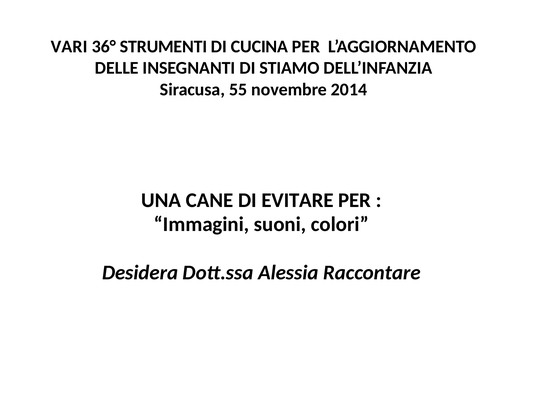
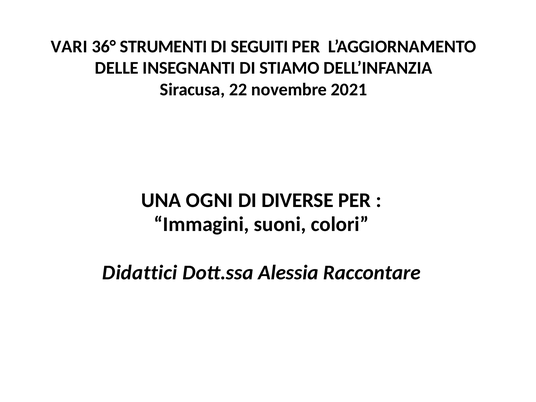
CUCINA: CUCINA -> SEGUITI (260, 47)
55: 55 -> 22 (238, 89)
2014: 2014 -> 2021 (349, 89)
CANE: CANE -> OGNI (210, 200)
EVITARE: EVITARE -> DIVERSE (297, 200)
Desidera: Desidera -> Didattici (140, 273)
